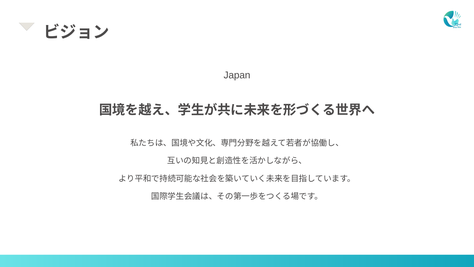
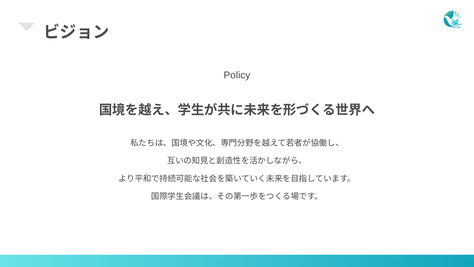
Japan: Japan -> Policy (237, 75)
